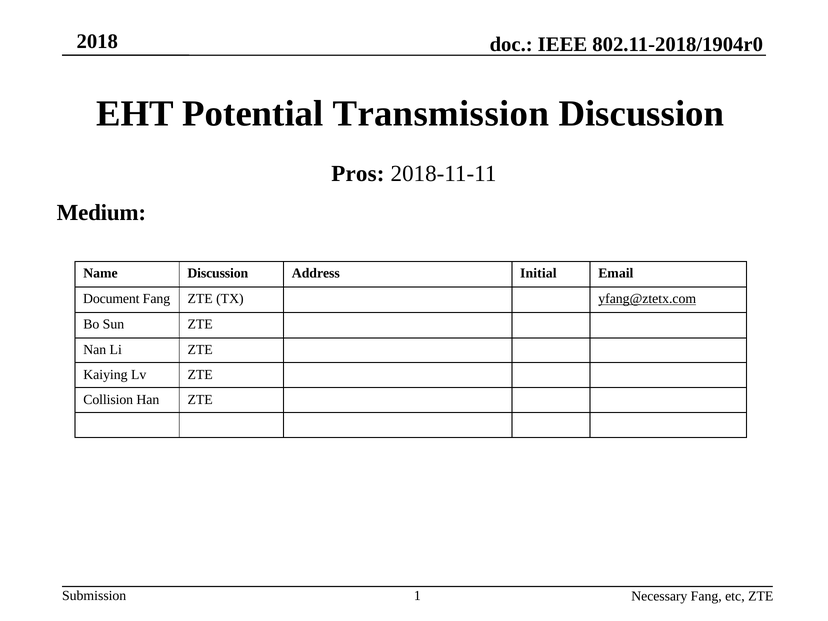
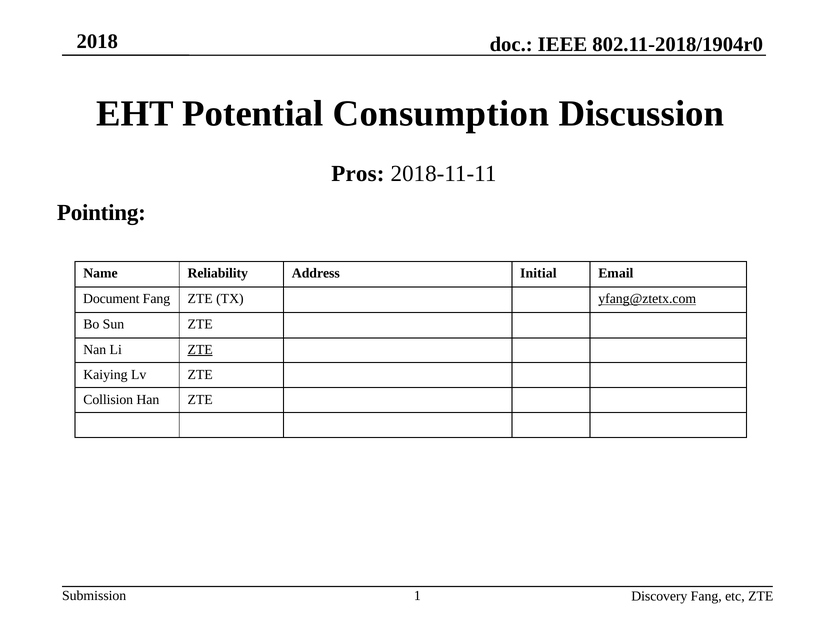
Transmission: Transmission -> Consumption (441, 114)
Medium: Medium -> Pointing (101, 213)
Name Discussion: Discussion -> Reliability (218, 273)
ZTE underline: none -> present (200, 350)
Necessary: Necessary -> Discovery (659, 596)
